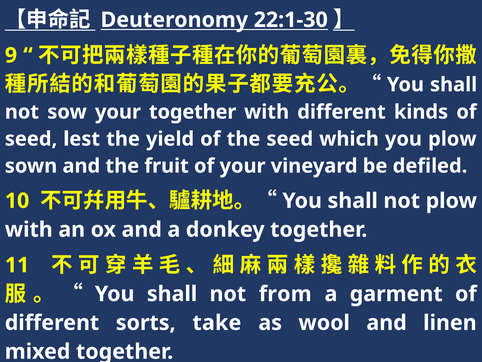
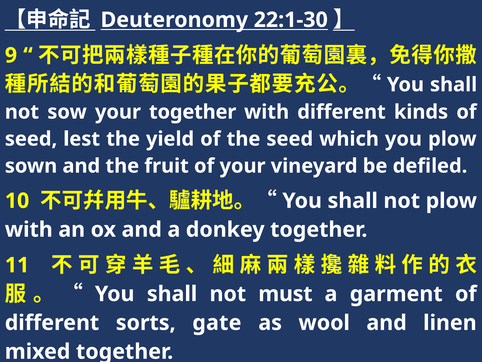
from: from -> must (285, 294)
take: take -> gate (217, 322)
